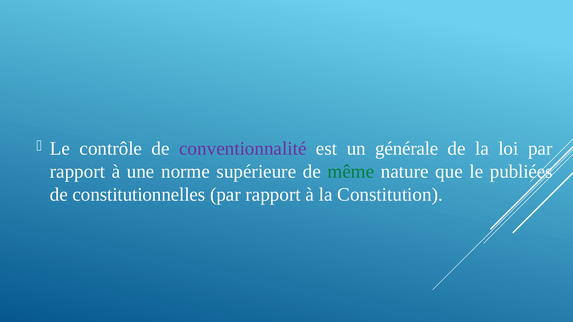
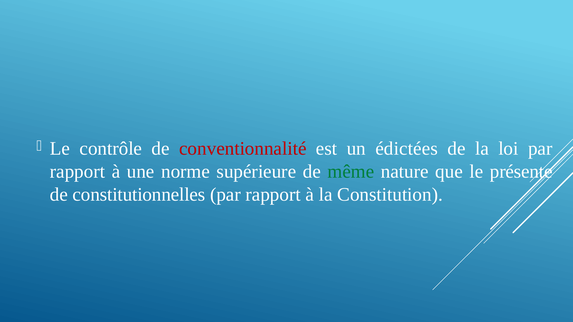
conventionnalité colour: purple -> red (243, 149)
générale: générale -> édictées (407, 149)
publiées: publiées -> présente (521, 172)
